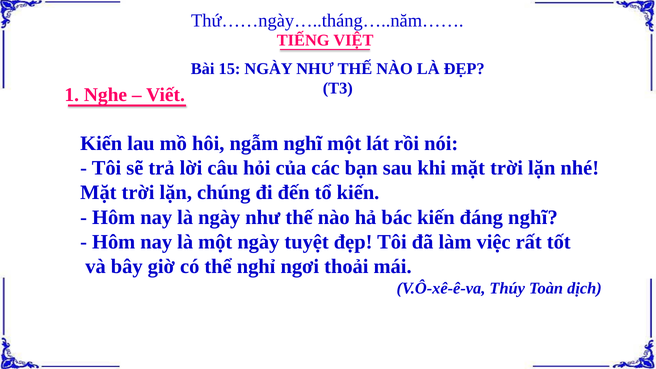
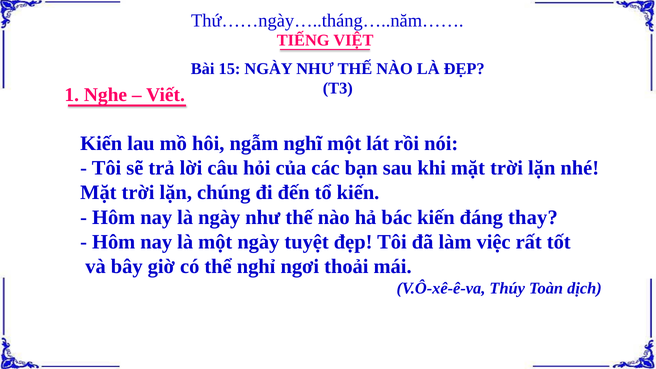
đáng nghĩ: nghĩ -> thay (533, 217)
